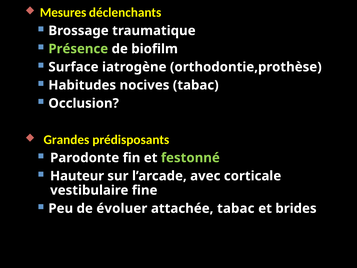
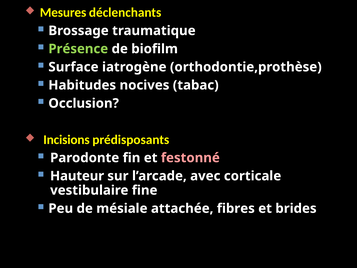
Grandes: Grandes -> Incisions (66, 140)
festonné colour: light green -> pink (190, 158)
évoluer: évoluer -> mésiale (122, 208)
attachée tabac: tabac -> fibres (236, 208)
